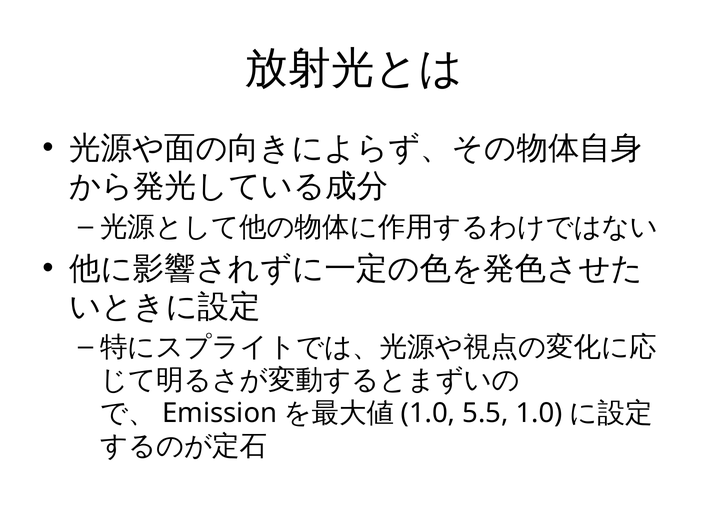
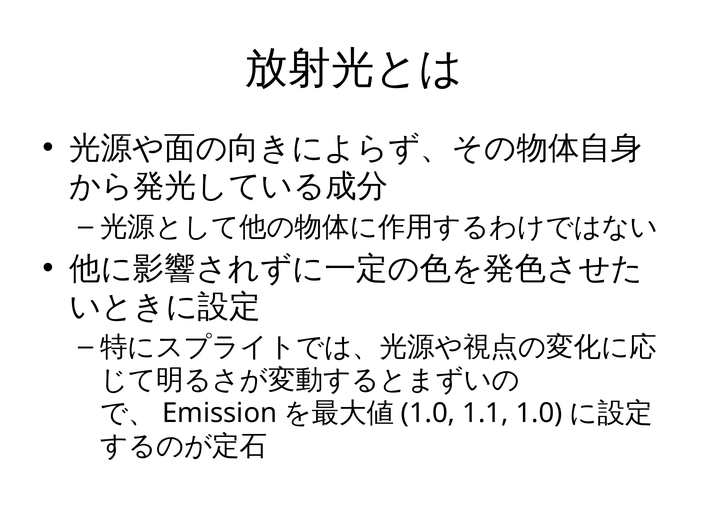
5.5: 5.5 -> 1.1 (485, 413)
